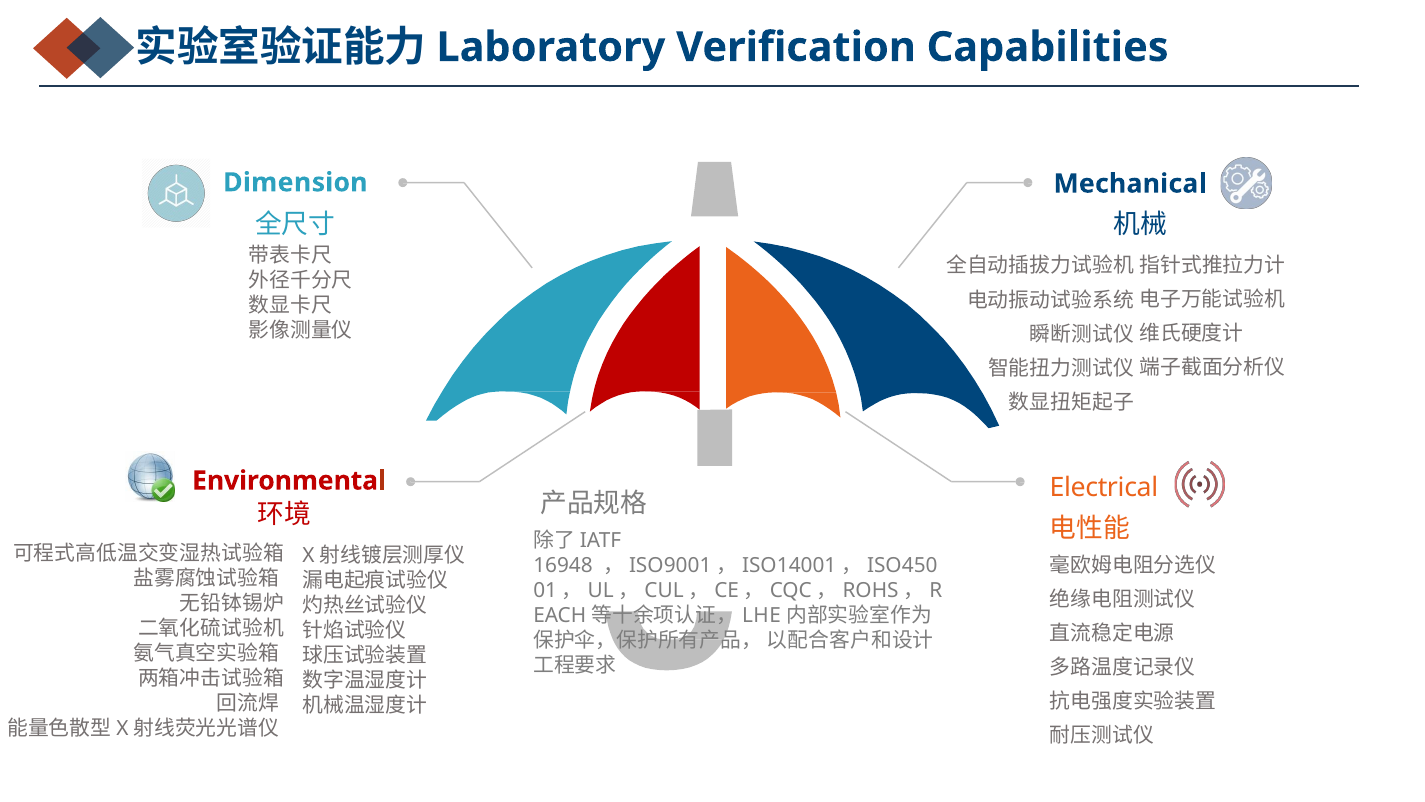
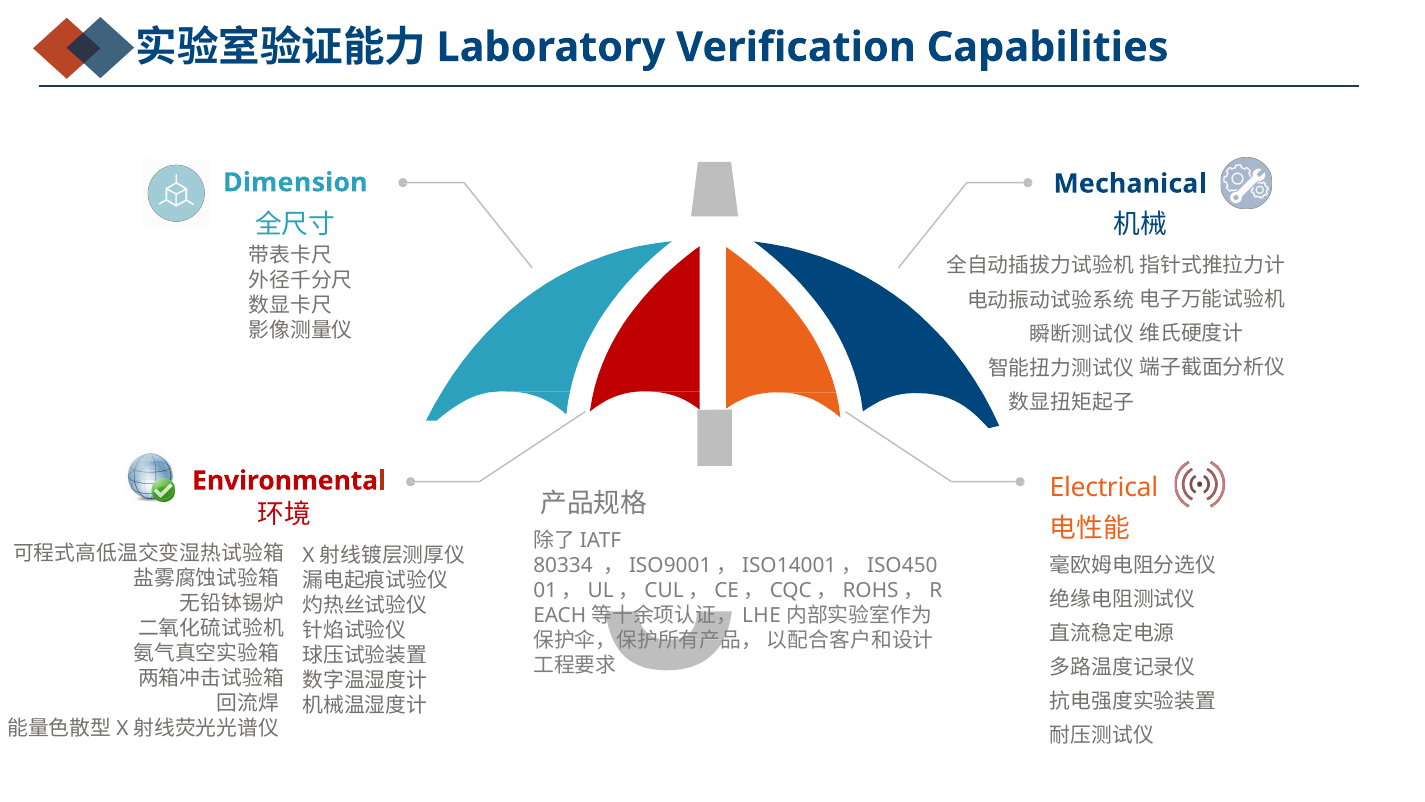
16948: 16948 -> 80334 (563, 566)
